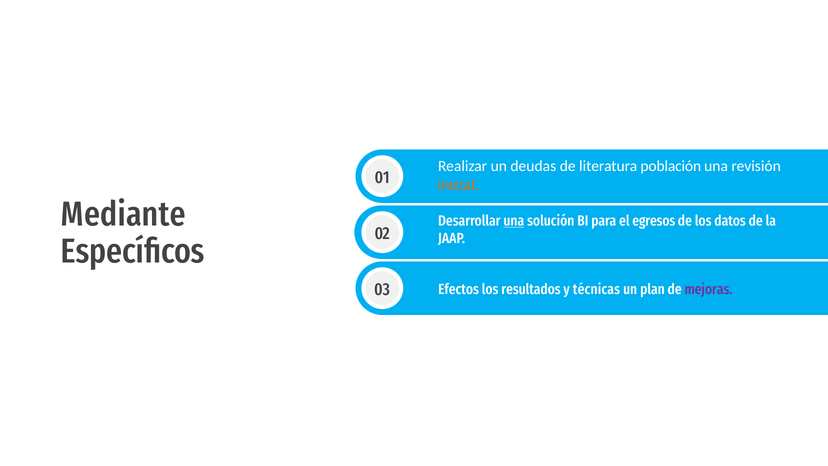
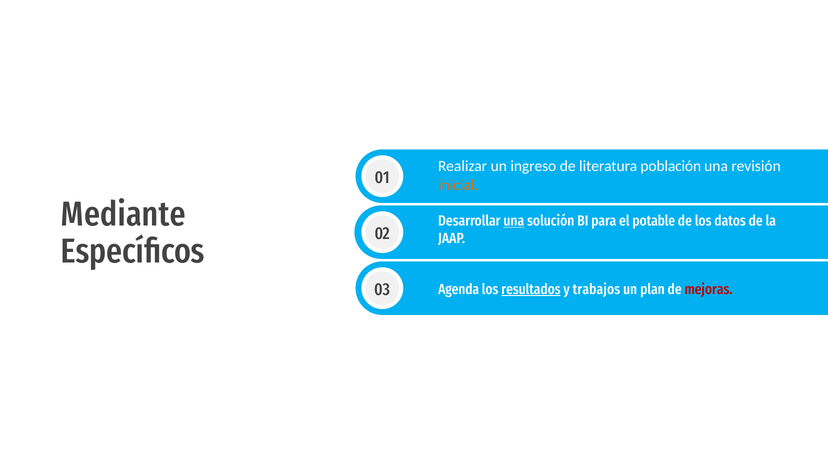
deudas: deudas -> ingreso (533, 166)
egresos: egresos -> potable (654, 221)
Efectos: Efectos -> Agenda (459, 289)
resultados underline: none -> present (531, 289)
técnicas: técnicas -> trabajos (596, 289)
mejoras colour: purple -> red (708, 289)
